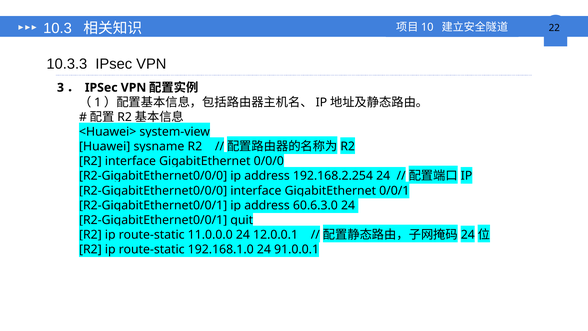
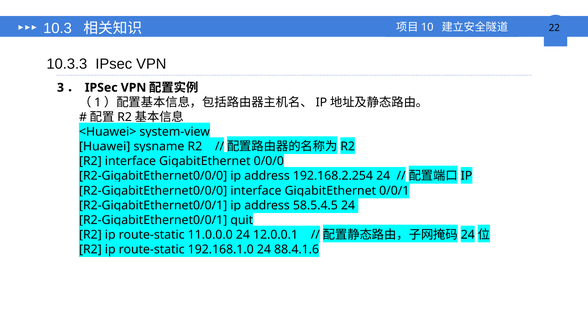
60.6.3.0: 60.6.3.0 -> 58.5.4.5 (315, 205)
91.0.0.1: 91.0.0.1 -> 88.4.1.6 (297, 249)
